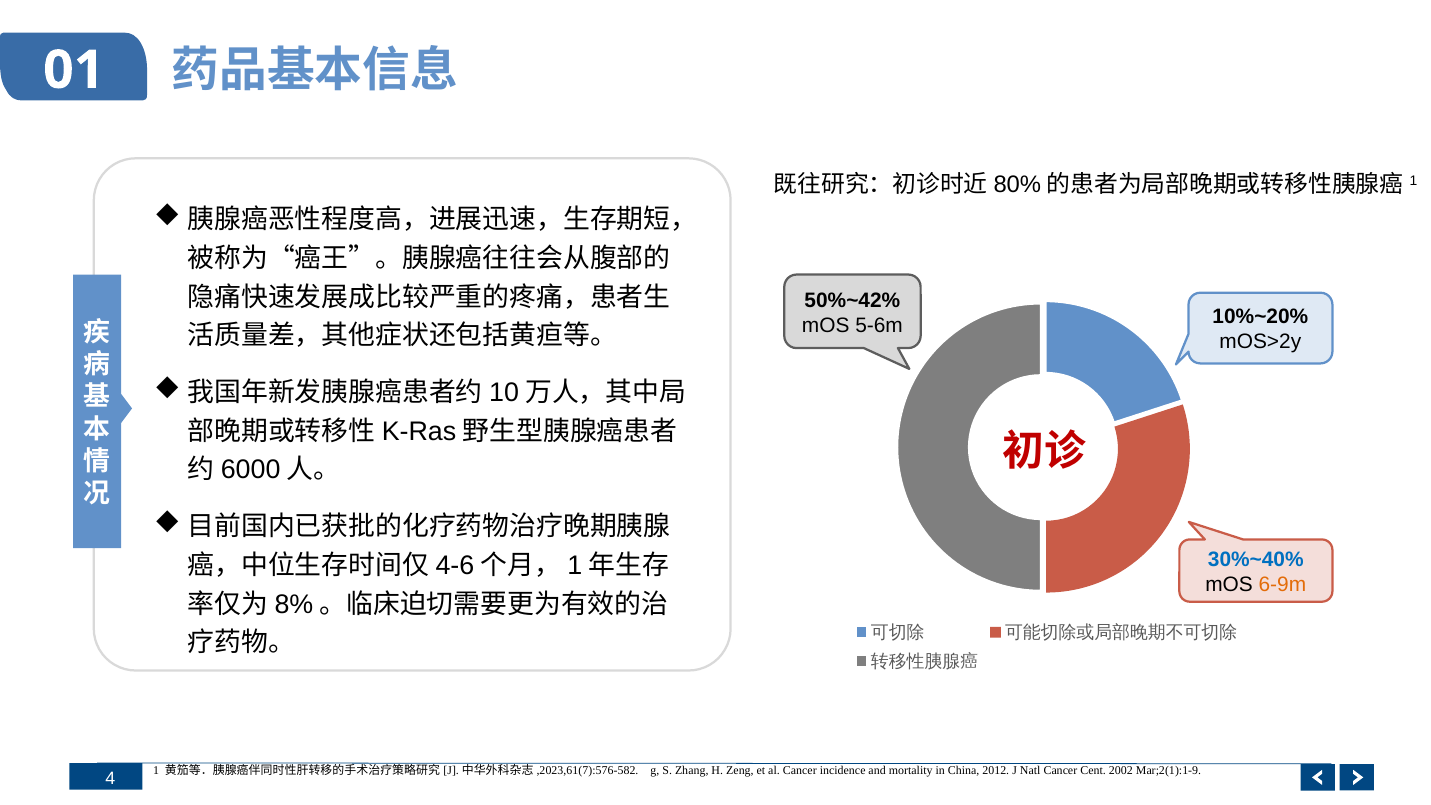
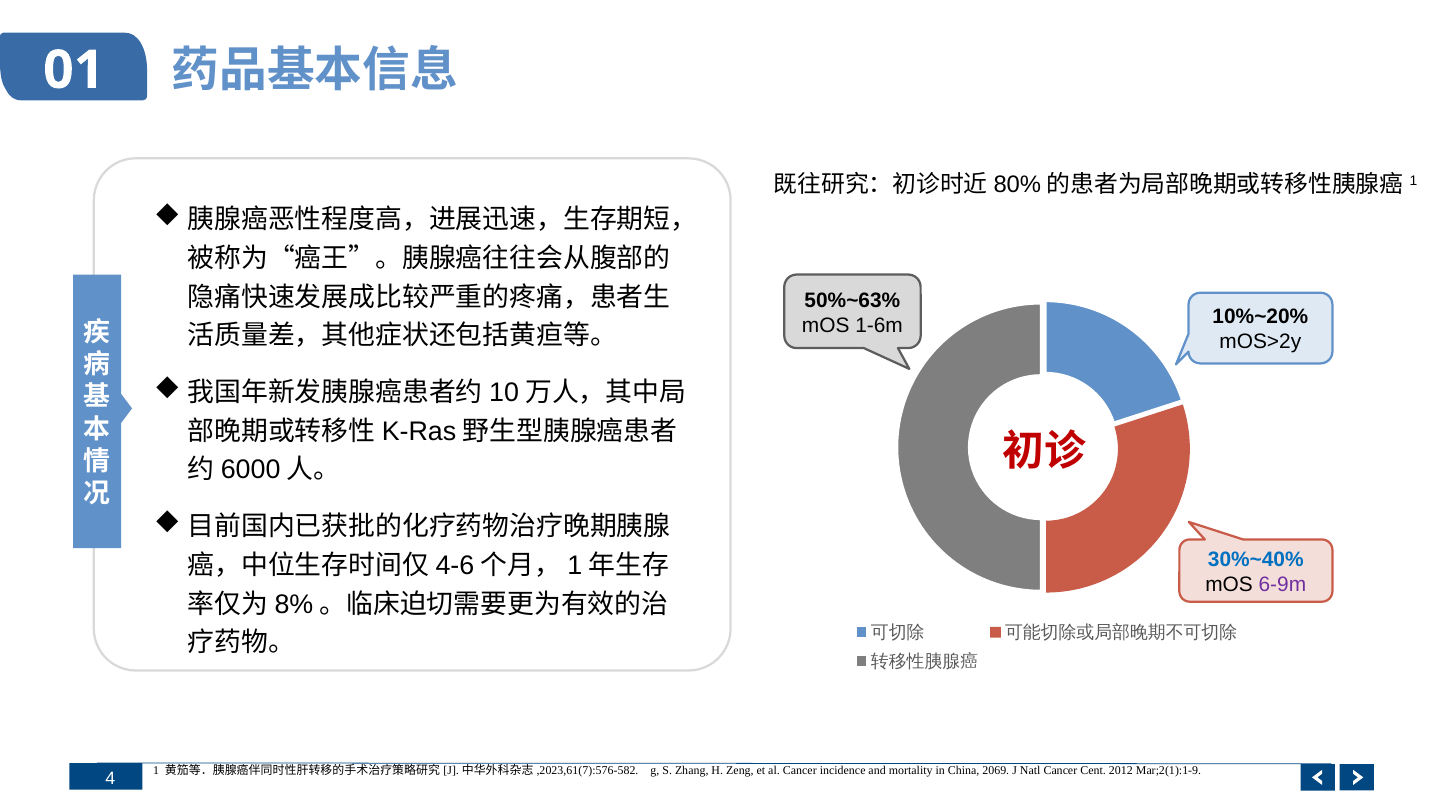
50%~42%: 50%~42% -> 50%~63% (852, 300)
5-6m: 5-6m -> 1-6m (879, 325)
6-9m colour: orange -> purple (1282, 584)
2012: 2012 -> 2069 (996, 770)
2002: 2002 -> 2012 (1121, 770)
